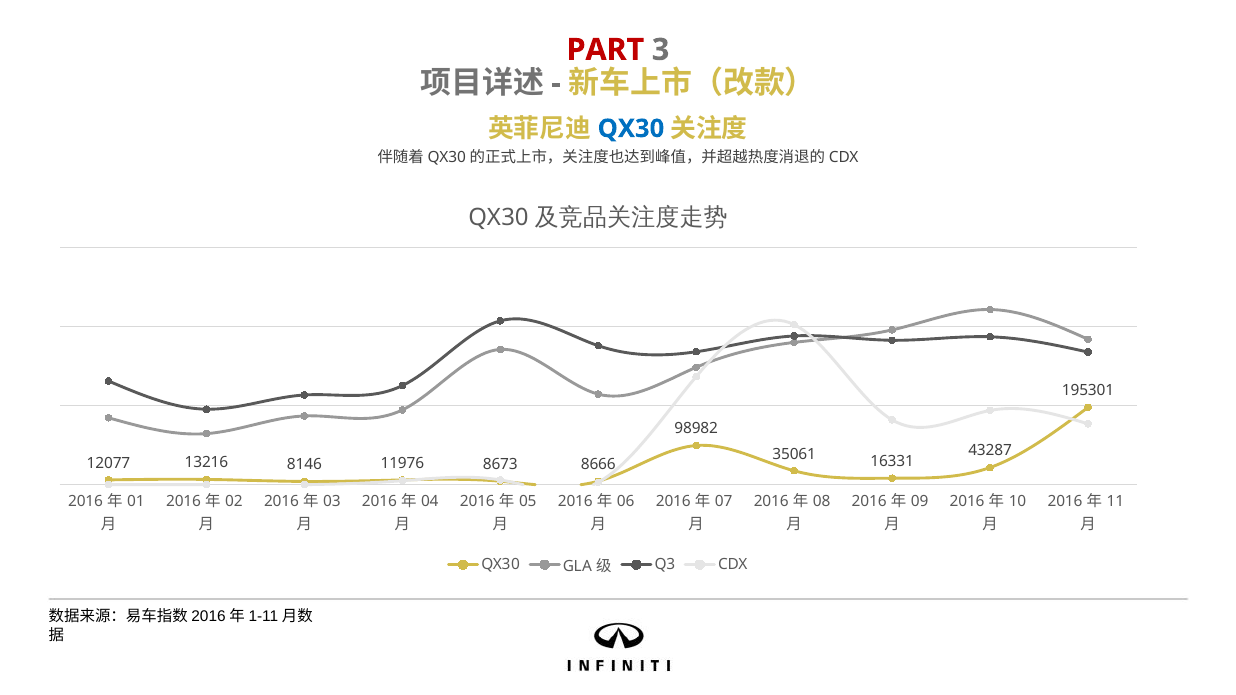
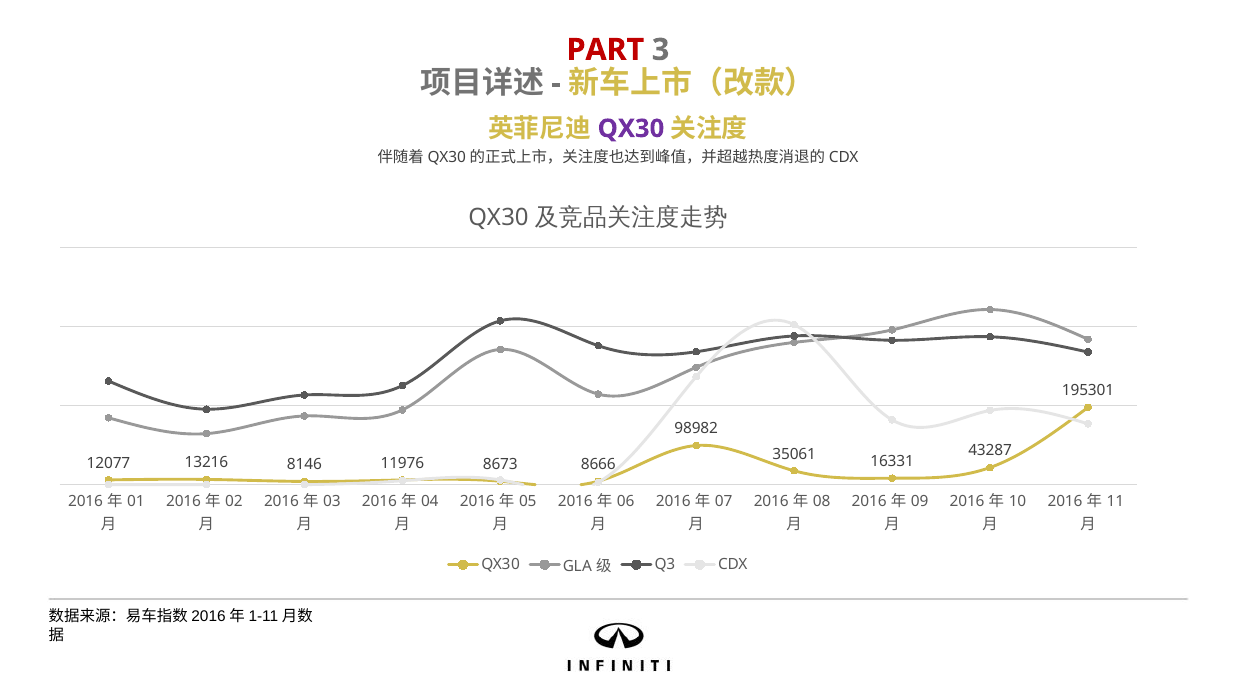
QX30 colour: blue -> purple (631, 129)
